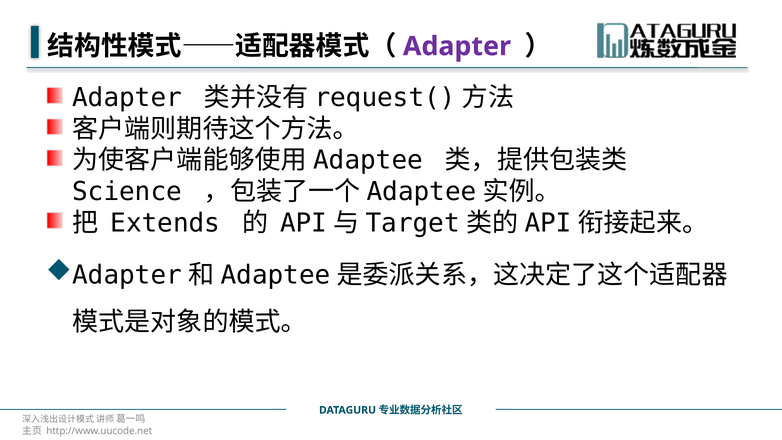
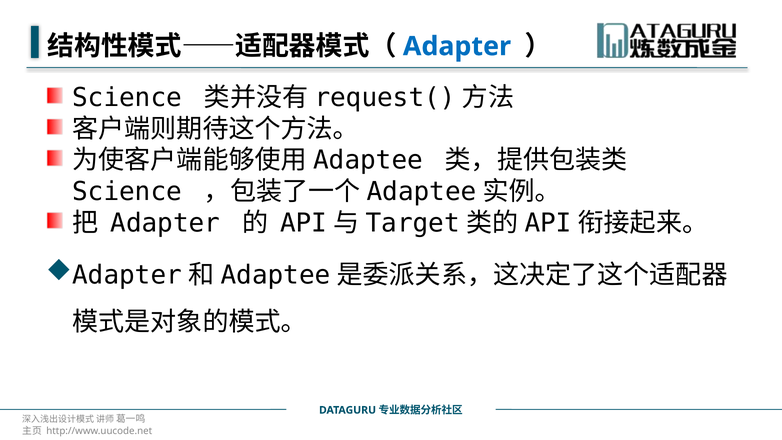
Adapter colour: purple -> blue (457, 46)
Adapter: Adapter -> Science (127, 98)
Extends: Extends -> Adapter (165, 223)
